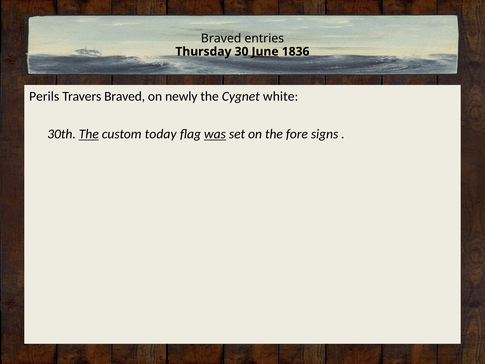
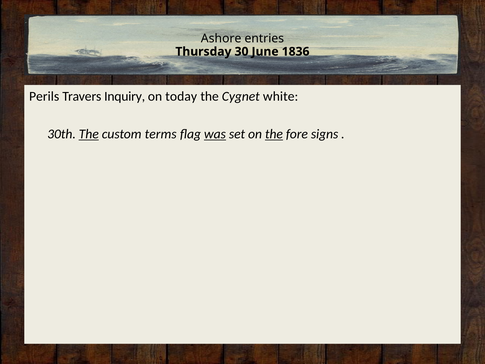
Braved: Braved -> Ashore (221, 38)
June underline: present -> none (265, 52)
Travers Braved: Braved -> Inquiry (125, 96)
newly: newly -> today (181, 96)
today: today -> terms (161, 134)
the underline: none -> present (274, 134)
